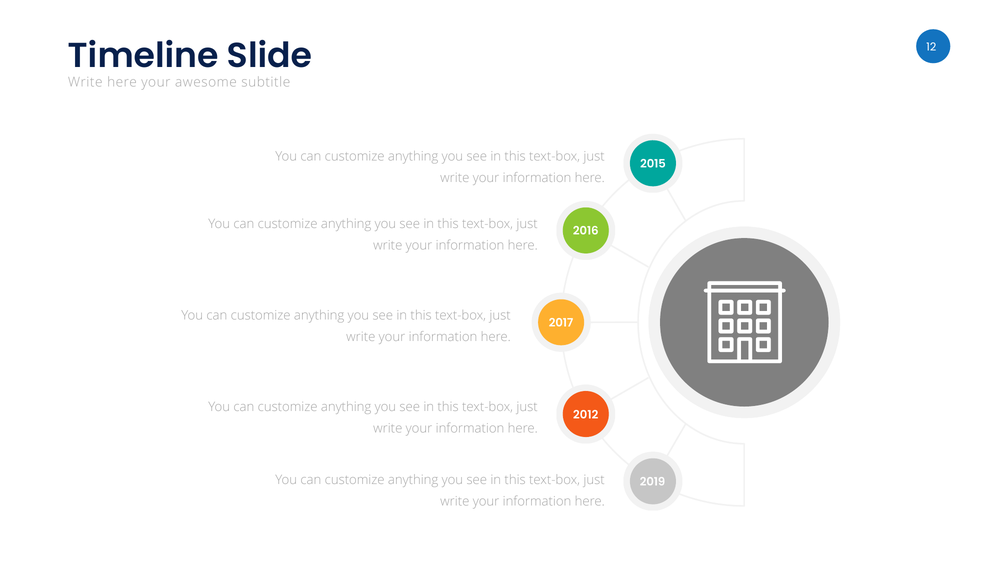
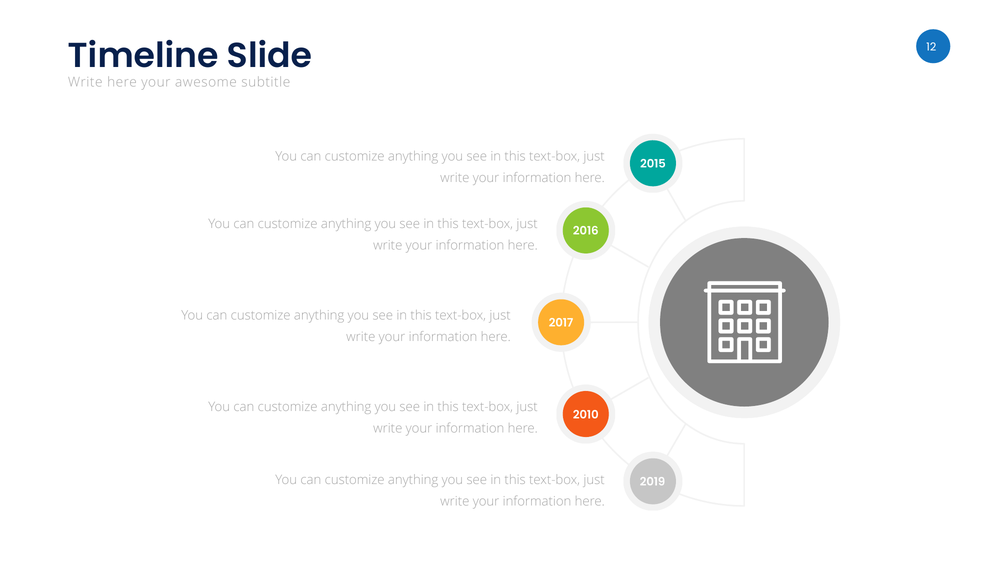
2012: 2012 -> 2010 (586, 415)
